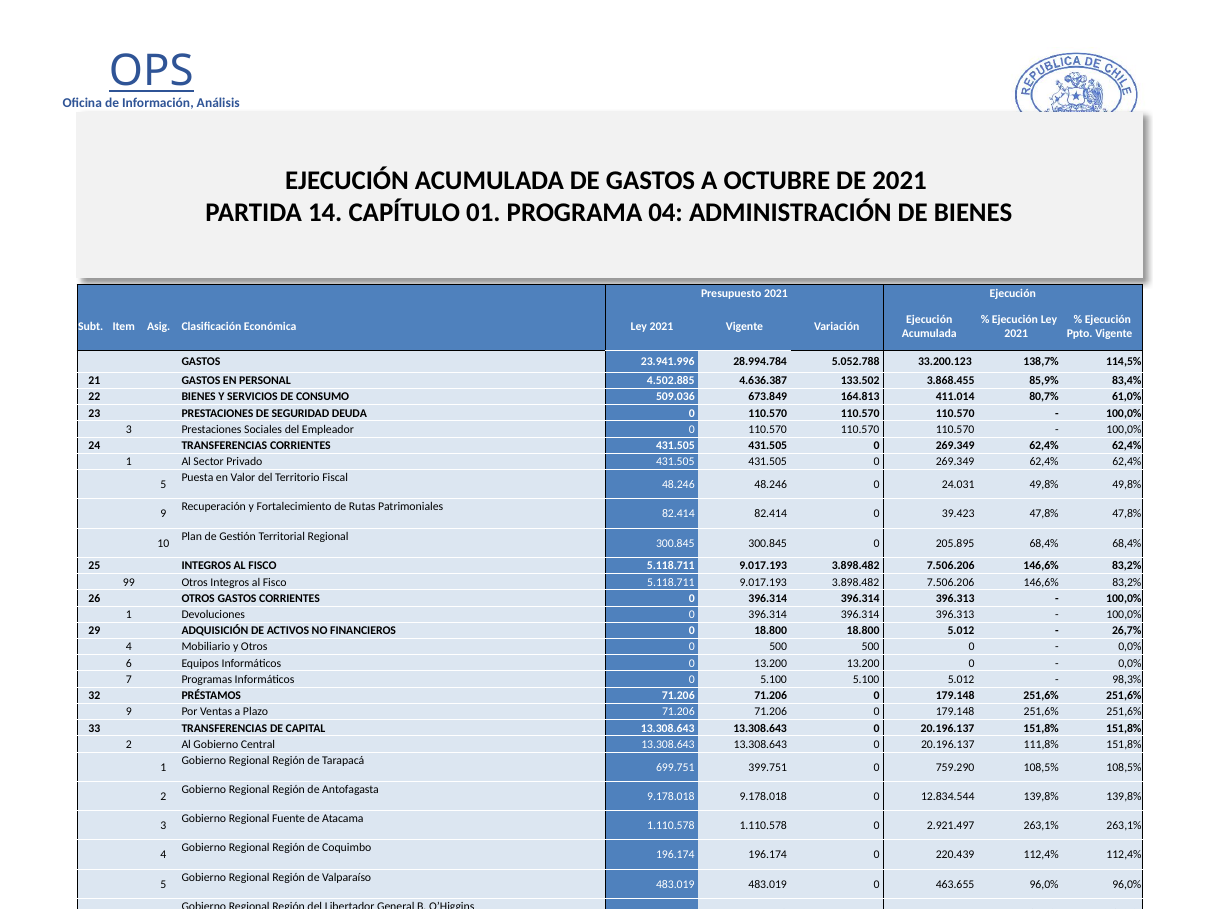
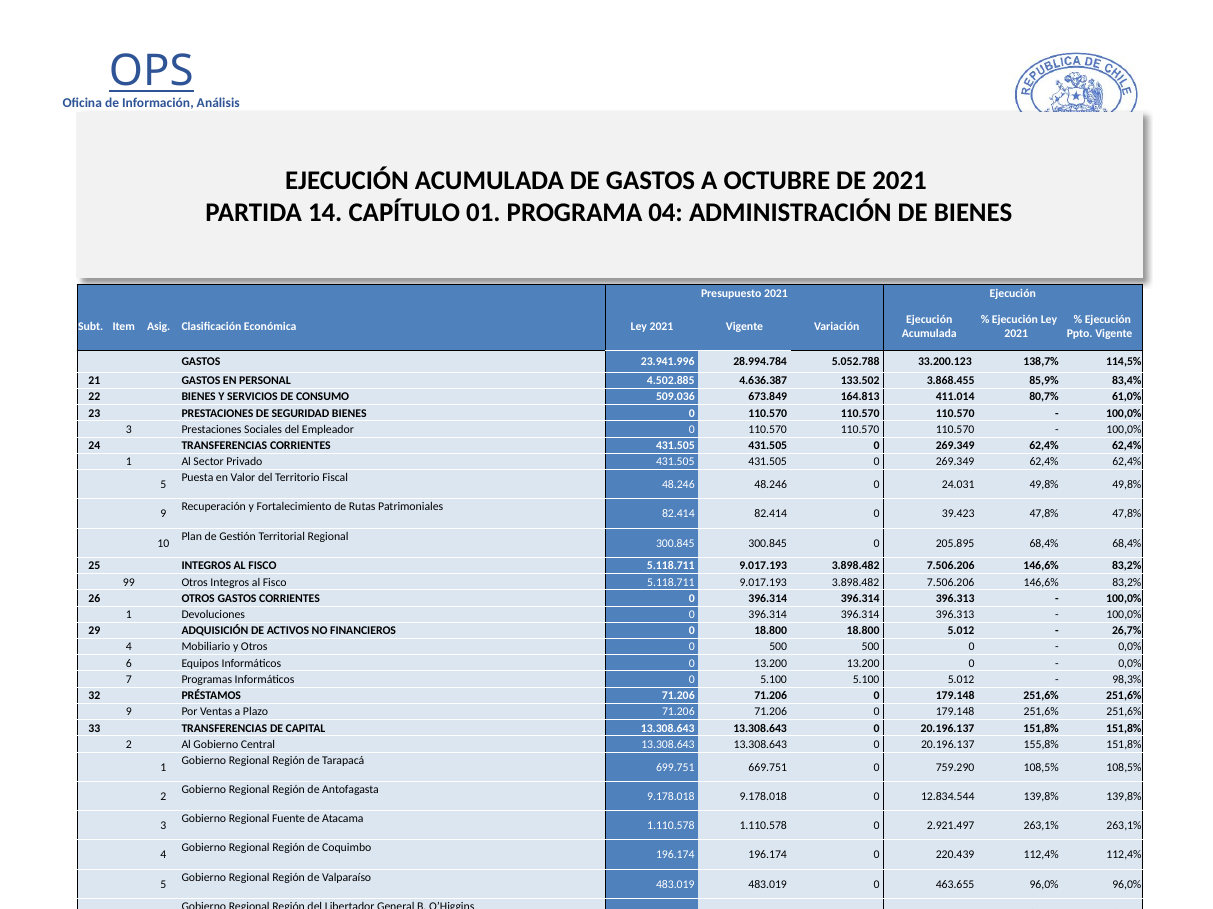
SEGURIDAD DEUDA: DEUDA -> BIENES (349, 413)
111,8%: 111,8% -> 155,8% (1041, 745)
399.751: 399.751 -> 669.751 (768, 768)
